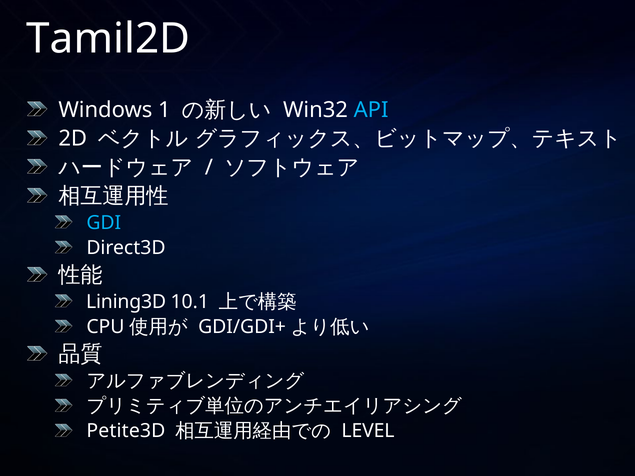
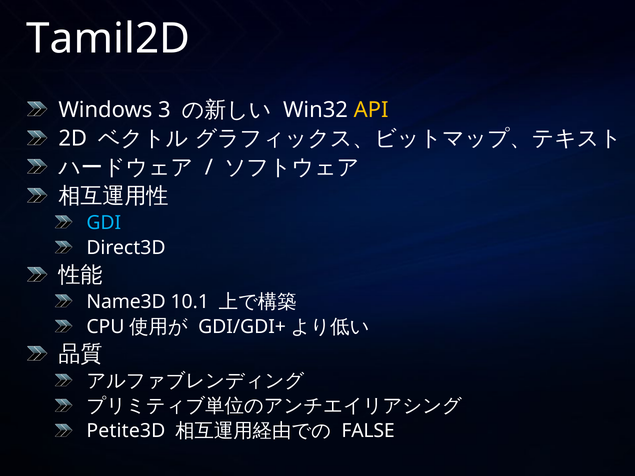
1: 1 -> 3 (164, 110)
API colour: light blue -> yellow (371, 110)
Lining3D: Lining3D -> Name3D (126, 302)
LEVEL: LEVEL -> FALSE (368, 431)
